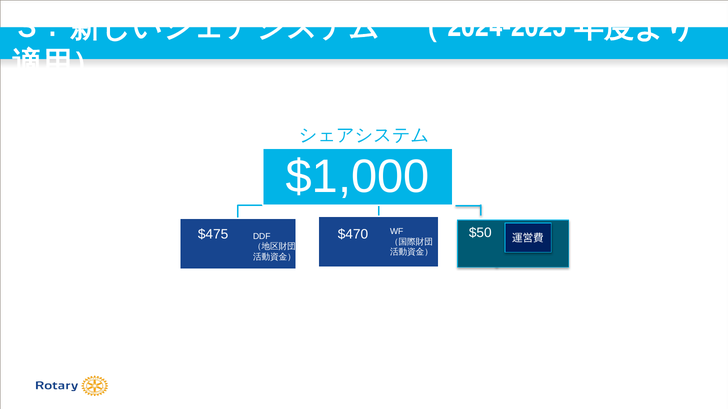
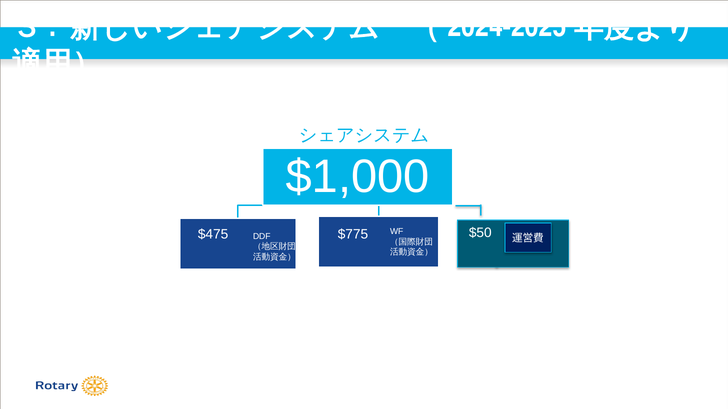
$470: $470 -> $775 (353, 235)
